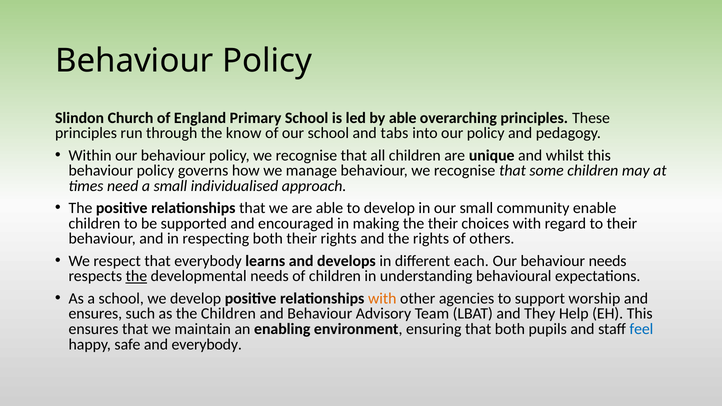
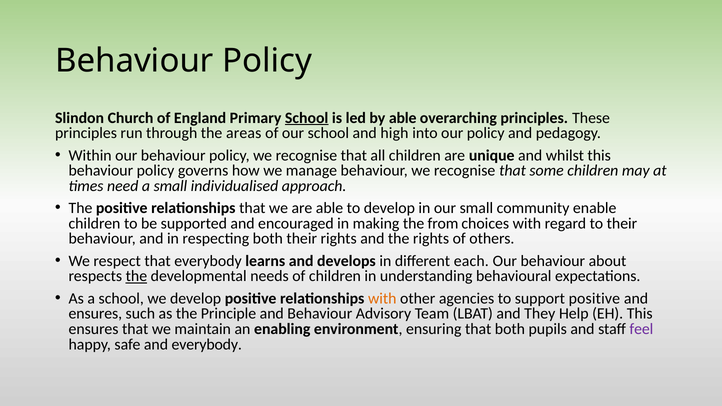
School underline: none -> present (307, 118)
know: know -> areas (244, 133)
tabs: tabs -> high (394, 133)
the their: their -> from (443, 223)
behaviour needs: needs -> about (608, 261)
support worship: worship -> positive (594, 298)
the Children: Children -> Principle (229, 314)
feel colour: blue -> purple (641, 329)
